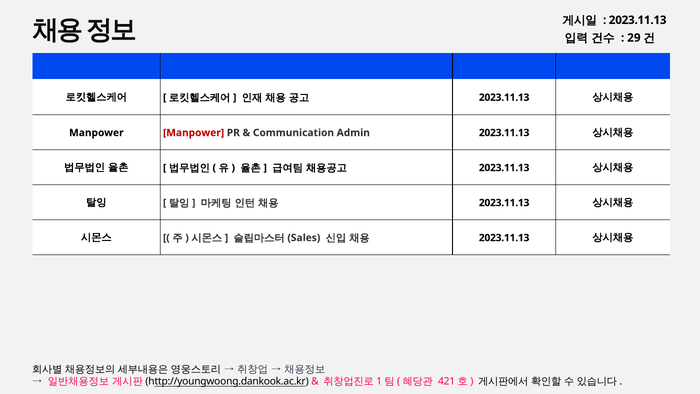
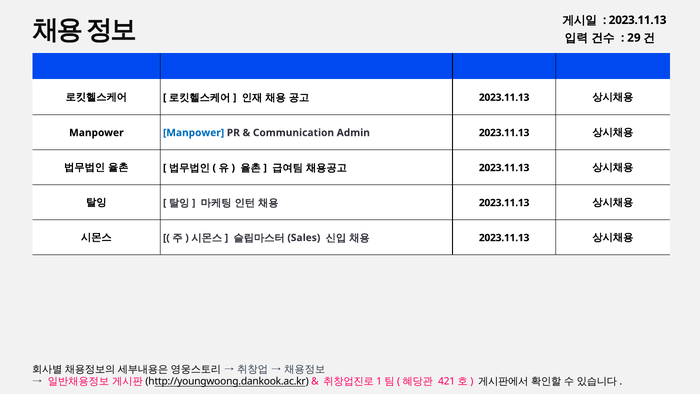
Manpower colour: red -> blue (194, 133)
